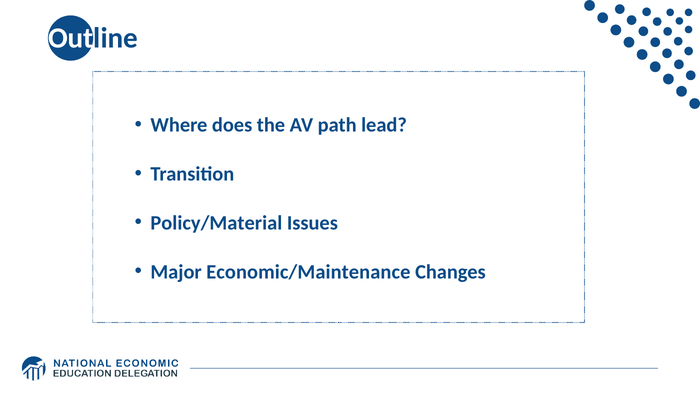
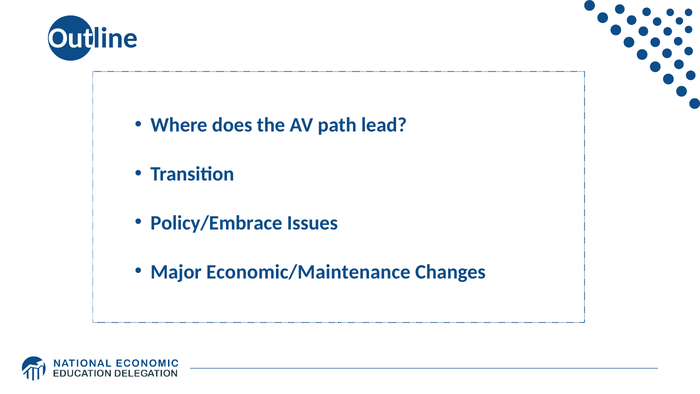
Policy/Material: Policy/Material -> Policy/Embrace (216, 223)
